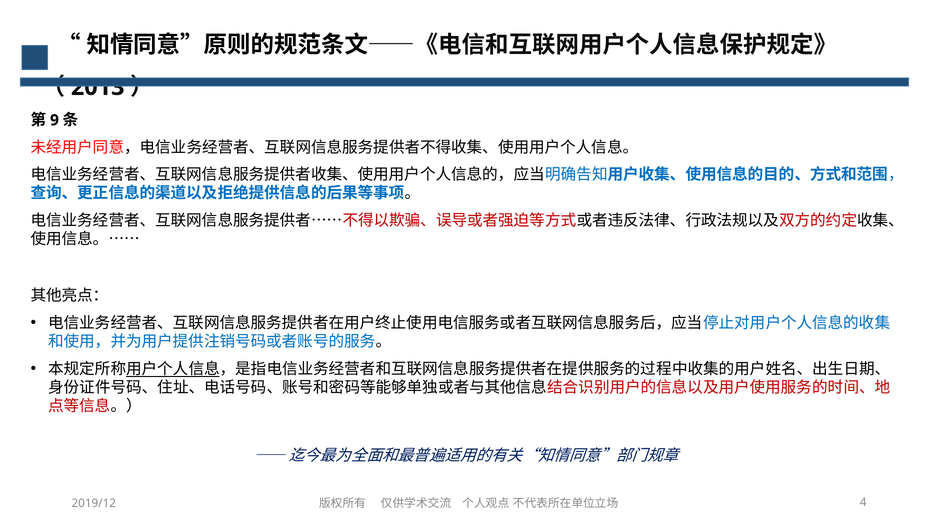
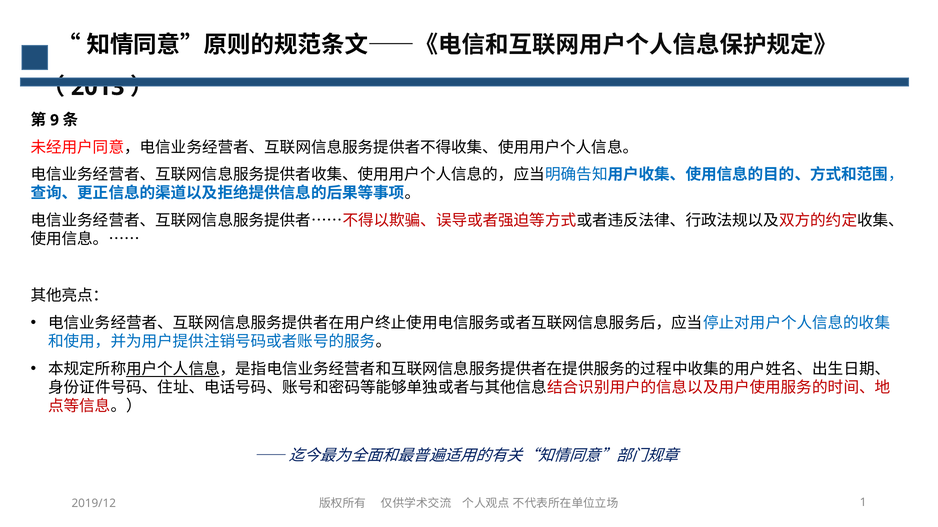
4: 4 -> 1 (863, 503)
